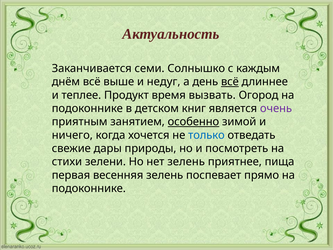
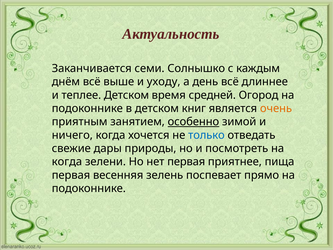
недуг: недуг -> уходу (164, 82)
всё underline: present -> none (230, 82)
теплее Продукт: Продукт -> Детском (126, 95)
вызвать: вызвать -> средней (212, 95)
очень colour: purple -> orange (276, 108)
стихи: стихи -> когда (67, 162)
нет зелень: зелень -> первая (186, 162)
